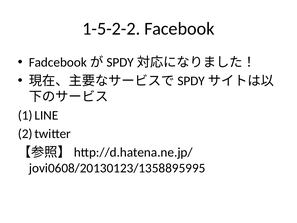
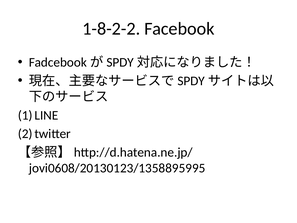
1-5-2-2: 1-5-2-2 -> 1-8-2-2 (111, 29)
